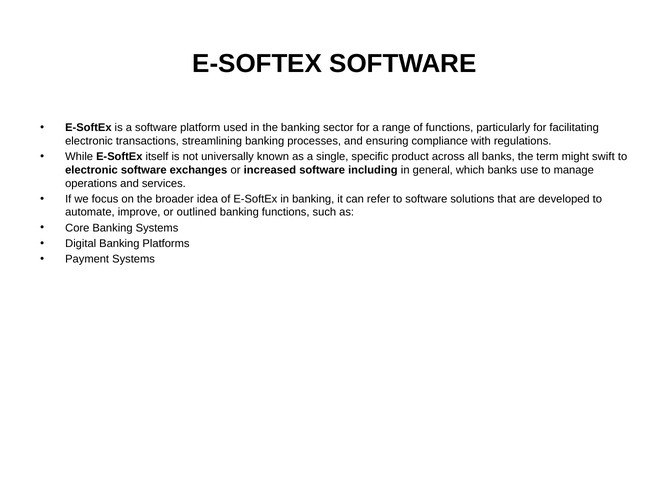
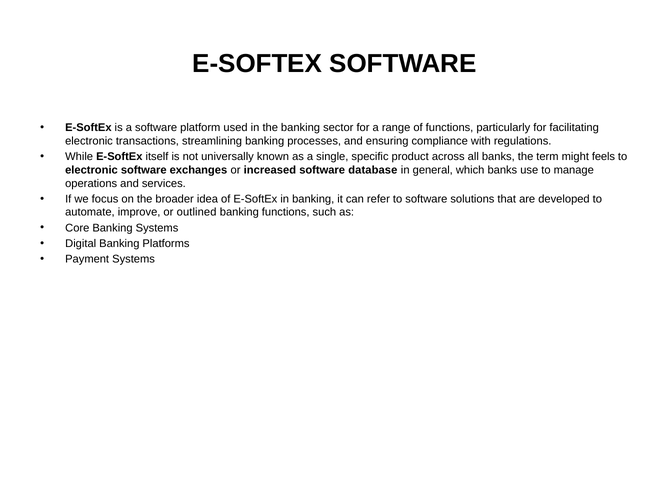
swift: swift -> feels (603, 157)
including: including -> database (373, 170)
